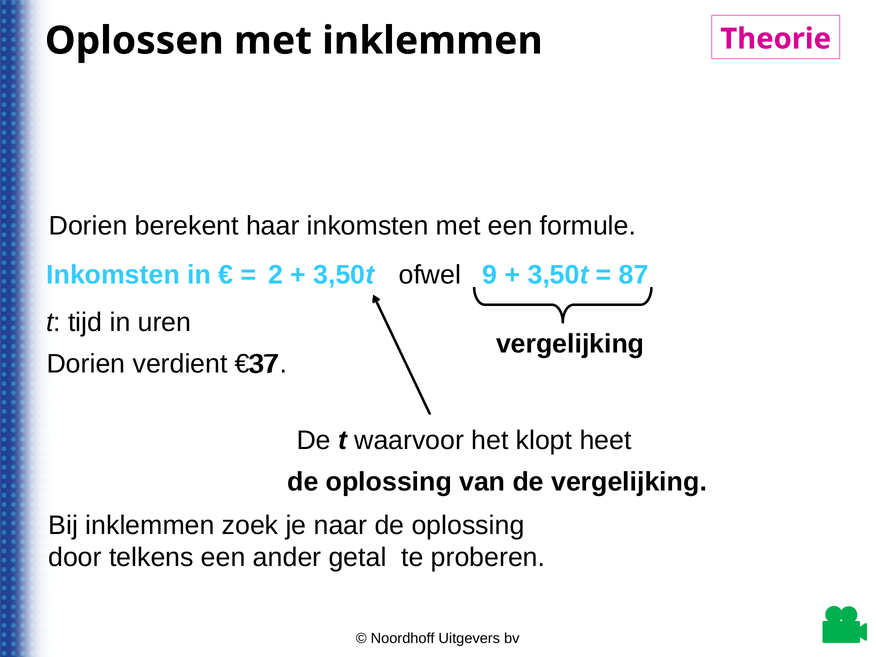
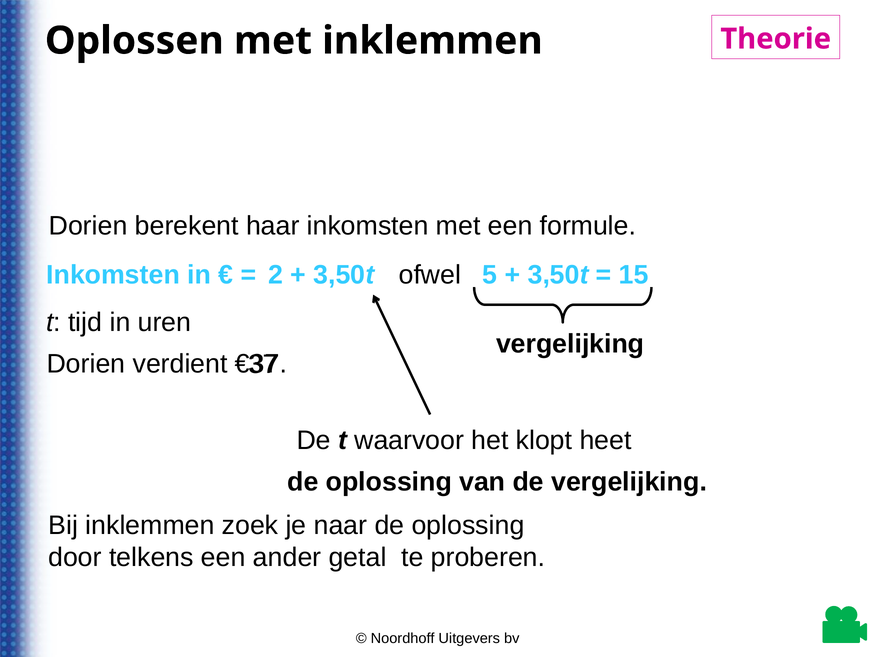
9: 9 -> 5 (490, 275)
87: 87 -> 15 (634, 275)
